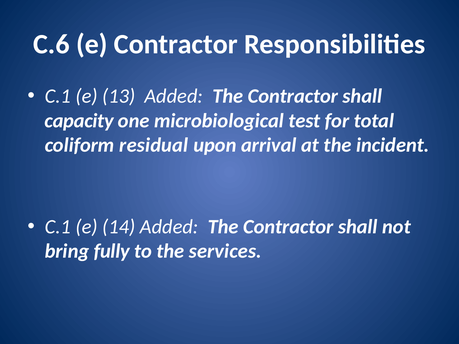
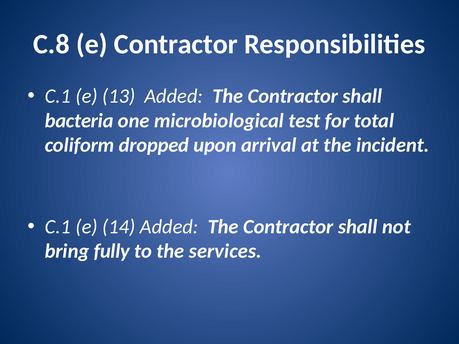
C.6: C.6 -> C.8 (51, 44)
capacity: capacity -> bacteria (79, 121)
residual: residual -> dropped (154, 145)
